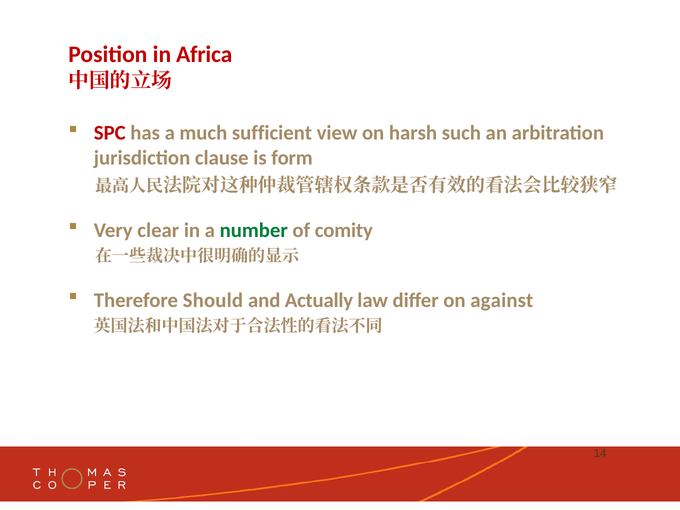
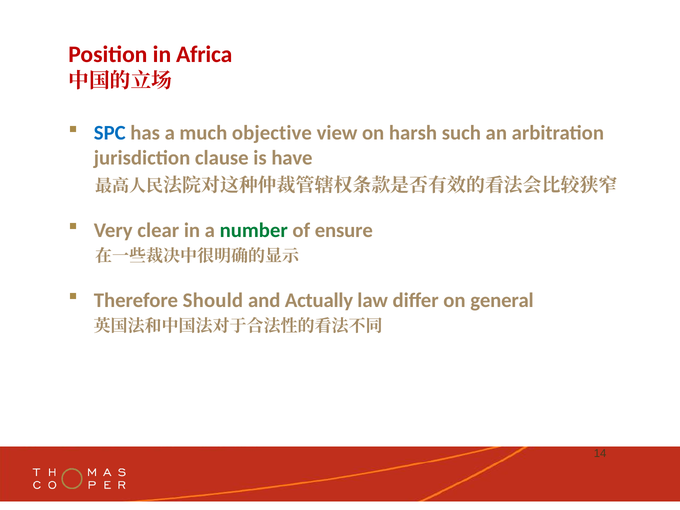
SPC colour: red -> blue (110, 133)
sufficient: sufficient -> objective (272, 133)
form: form -> have (292, 158)
comity: comity -> ensure (344, 231)
against: against -> general (502, 300)
